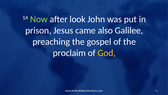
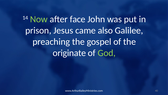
look: look -> face (78, 19)
proclaim: proclaim -> originate (69, 53)
God colour: yellow -> light green (107, 53)
